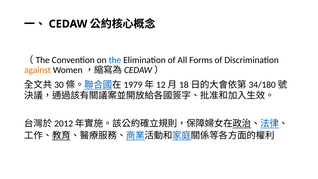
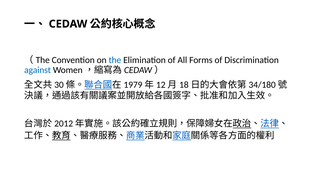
against colour: orange -> blue (38, 70)
